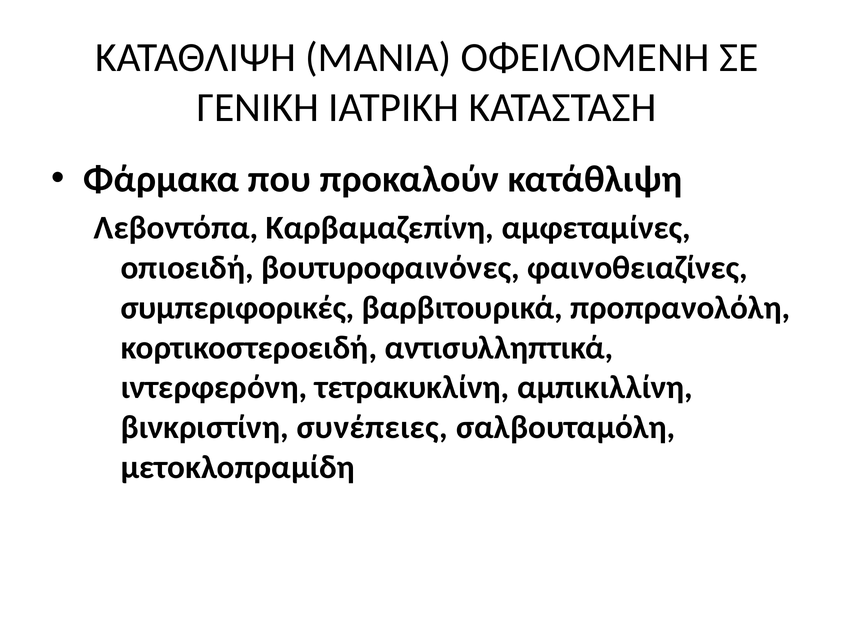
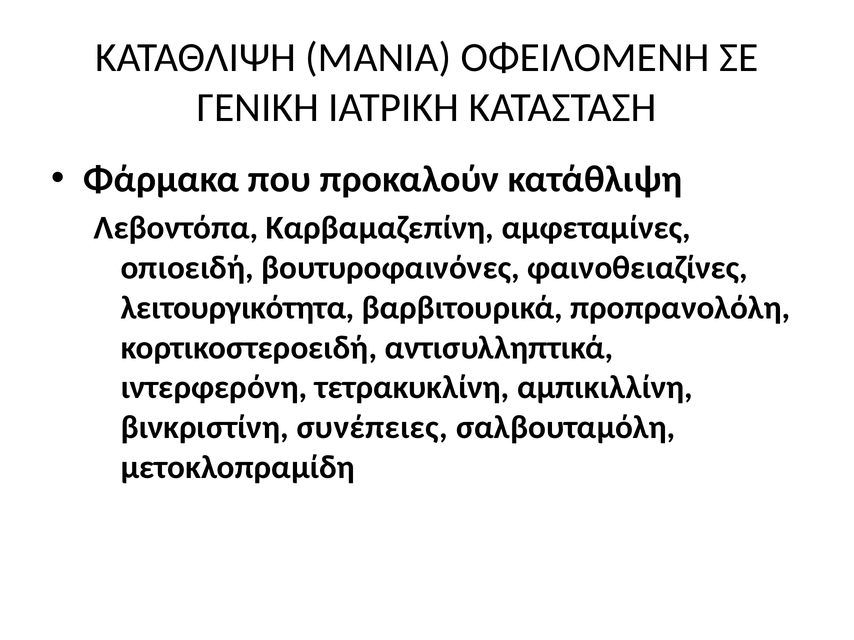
συμπεριφορικές: συμπεριφορικές -> λειτουργικότητα (237, 308)
